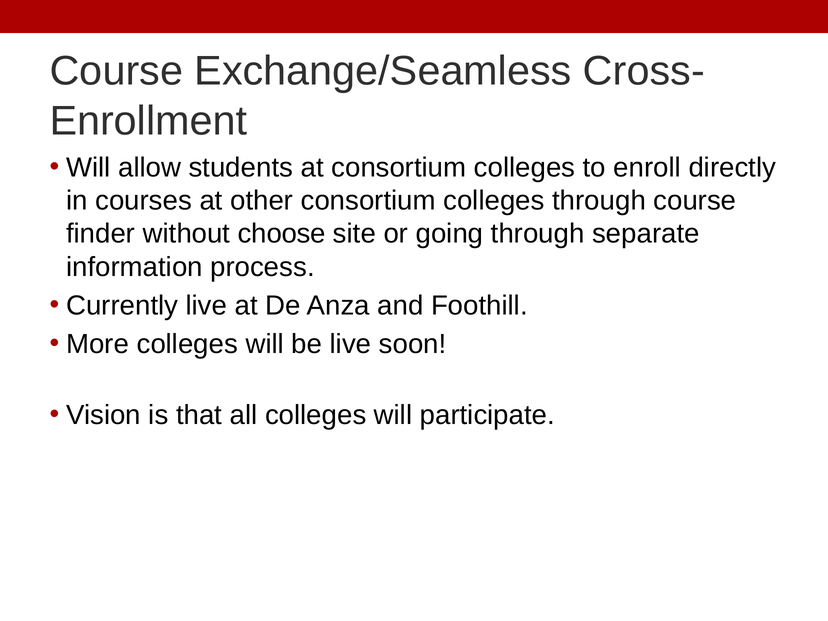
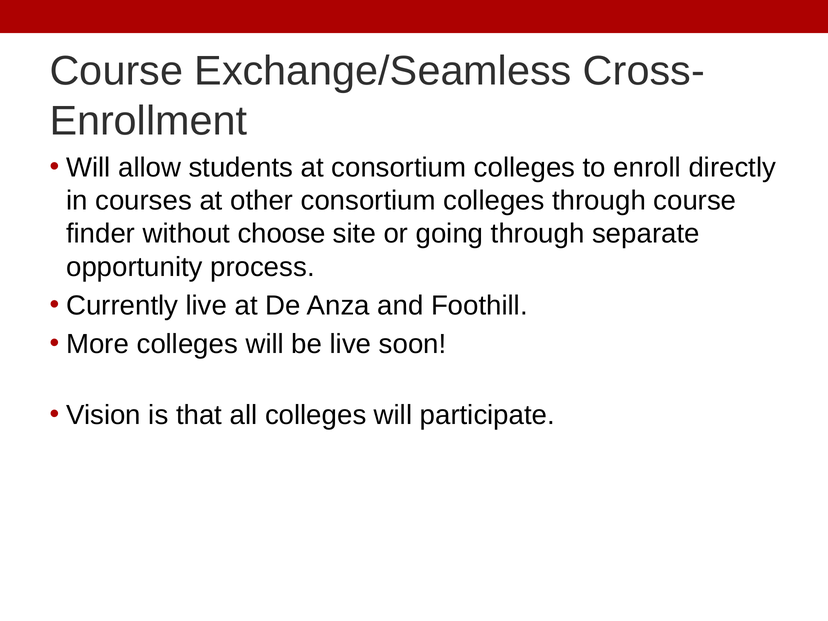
information: information -> opportunity (134, 267)
